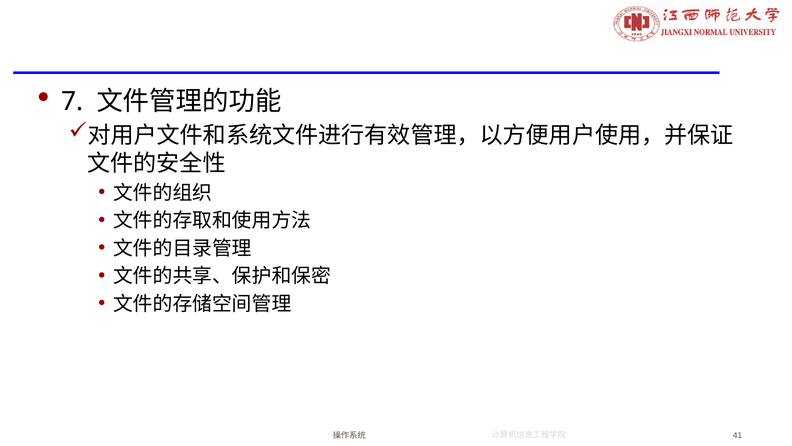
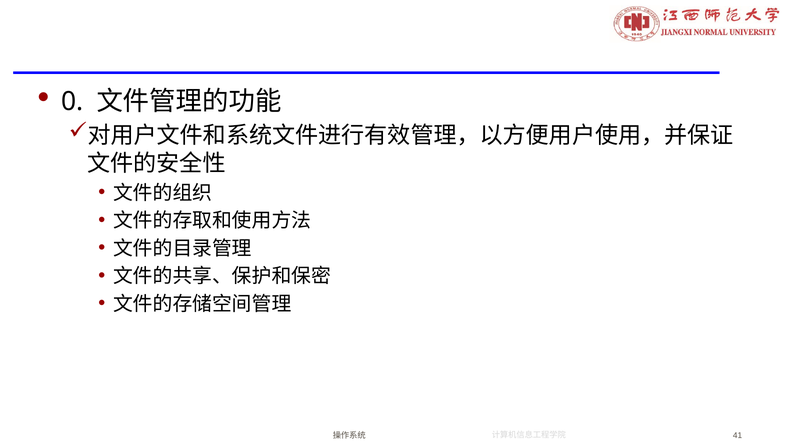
7: 7 -> 0 (72, 102)
